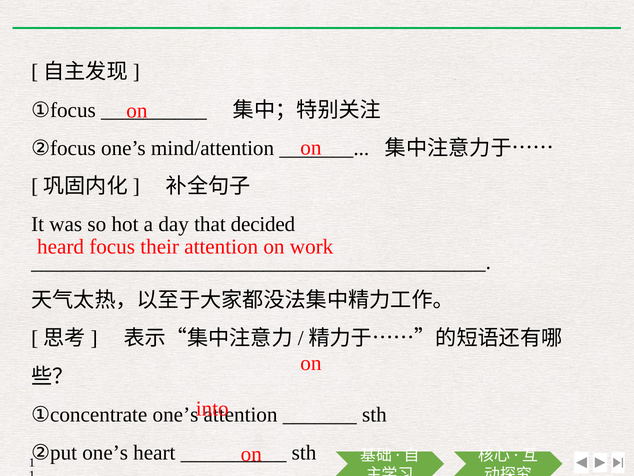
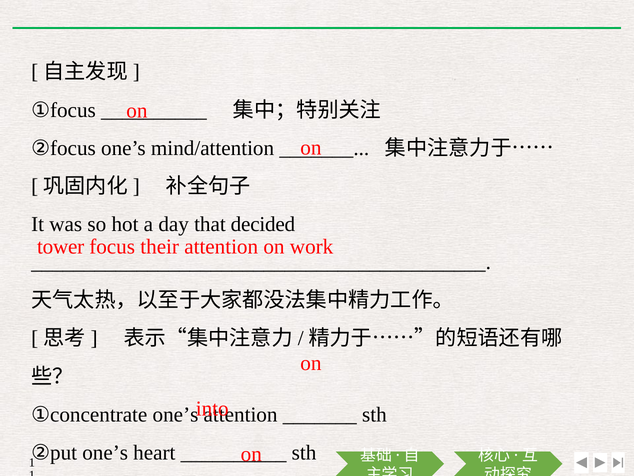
heard: heard -> tower (61, 247)
